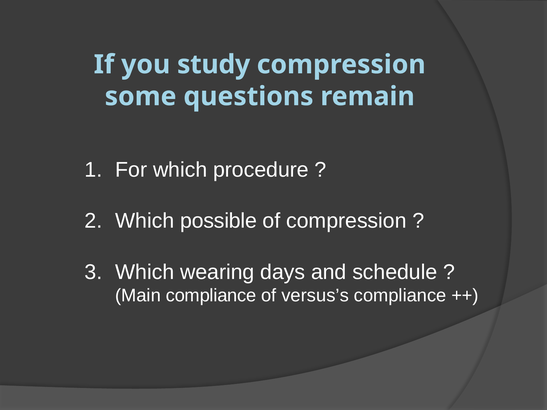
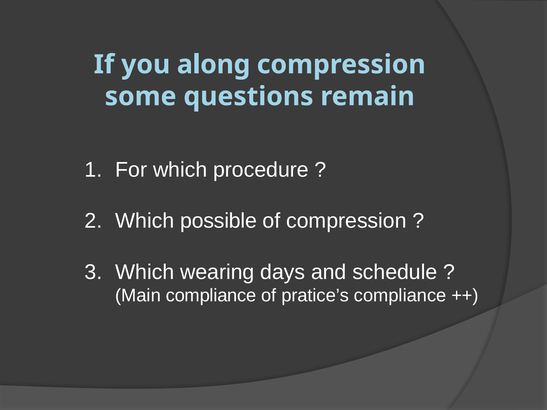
study: study -> along (214, 65)
versus’s: versus’s -> pratice’s (315, 296)
